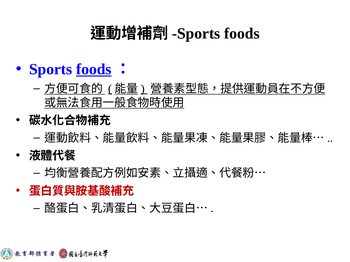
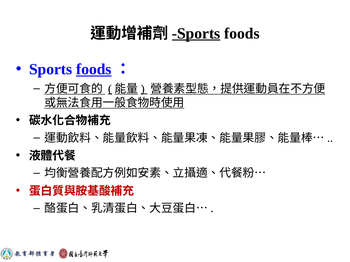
Sports underline: none -> present (196, 33)
